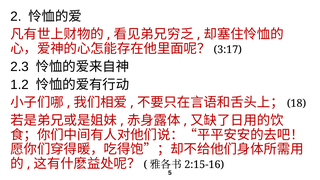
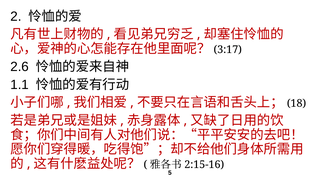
2.3: 2.3 -> 2.6 (20, 67)
1.2: 1.2 -> 1.1 (20, 85)
